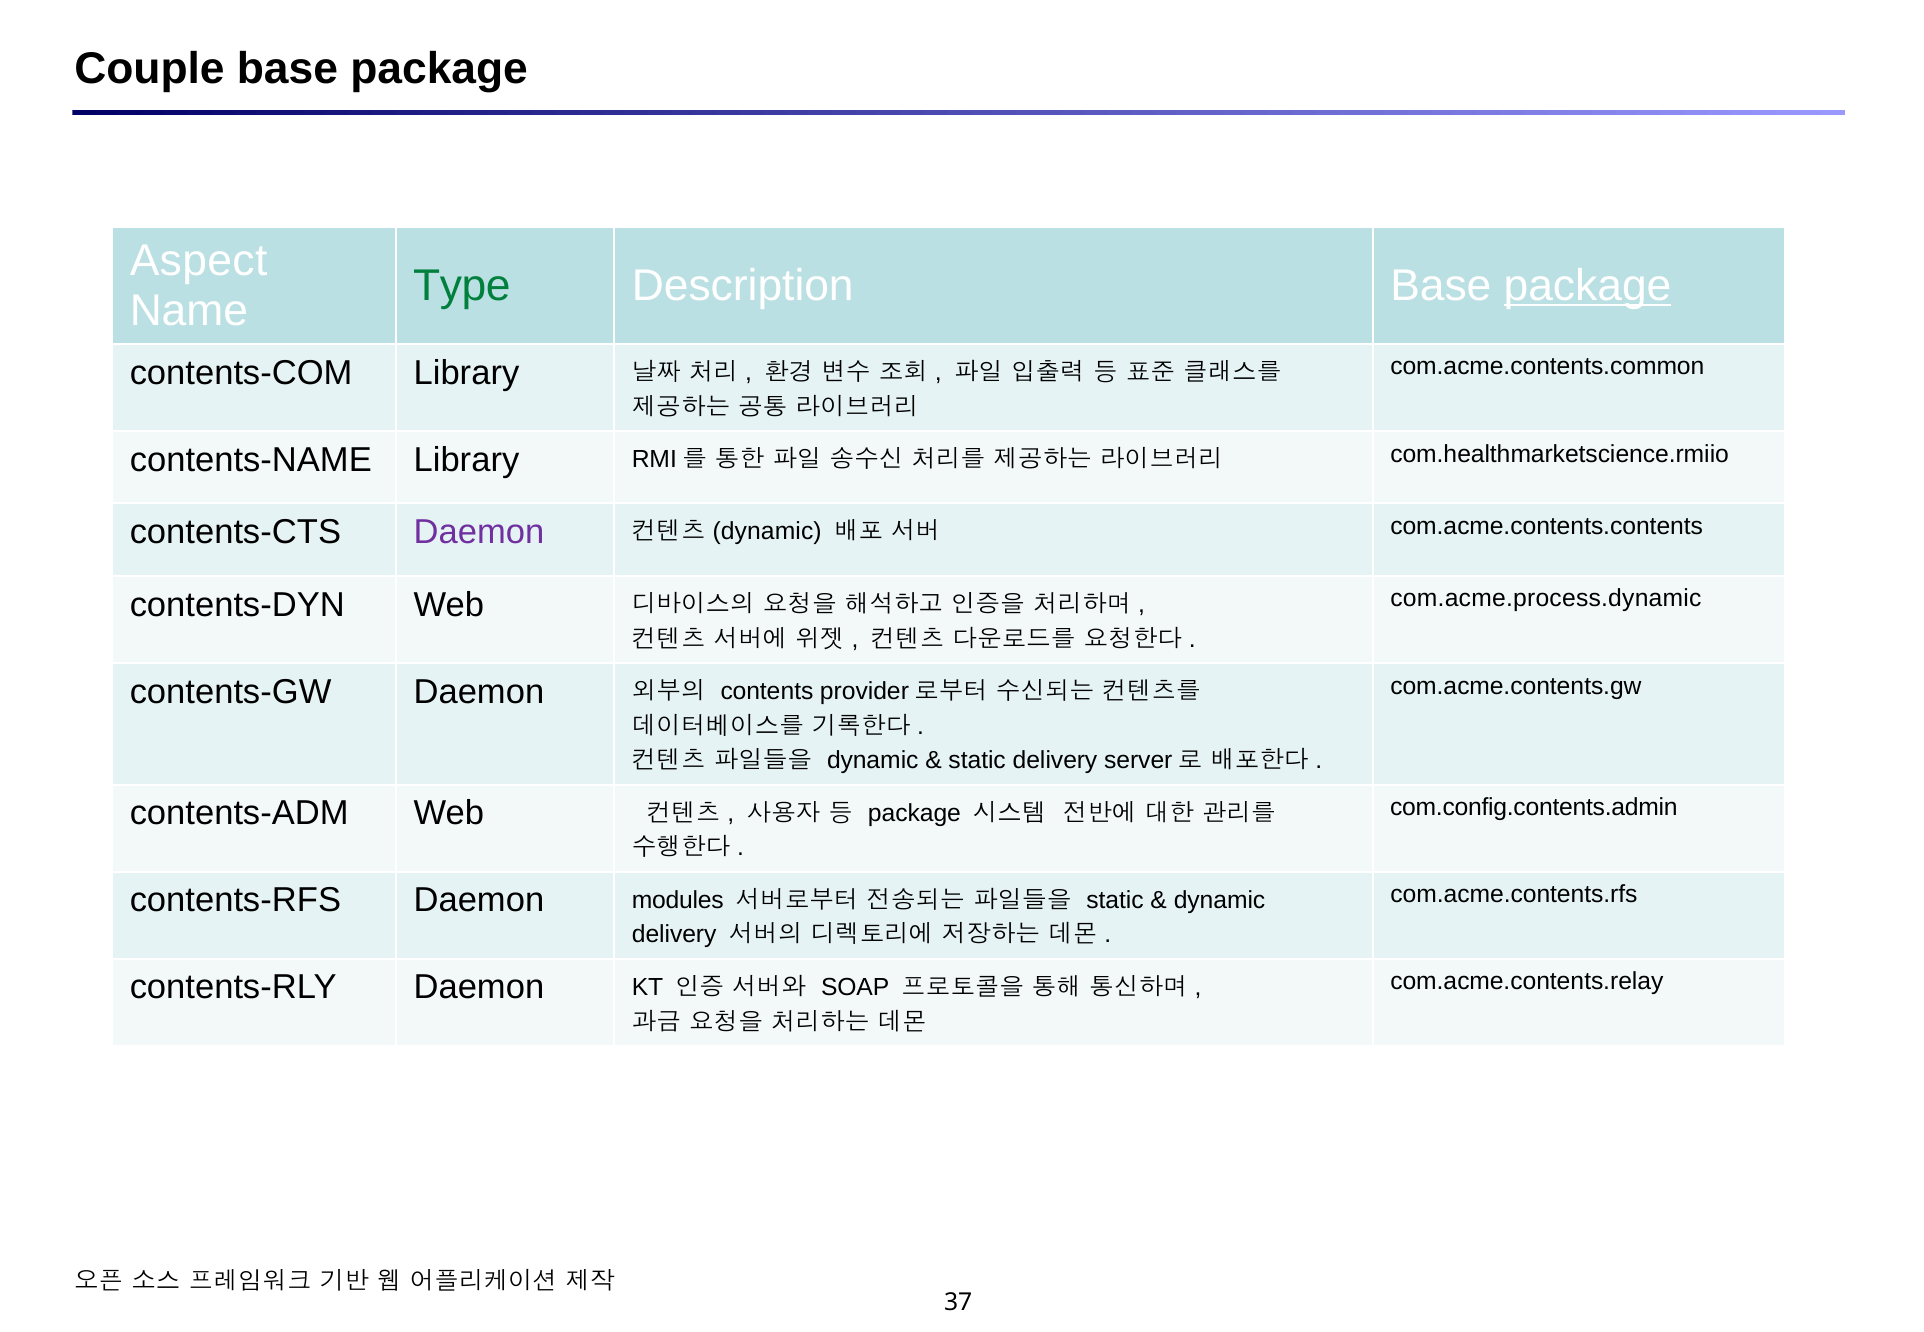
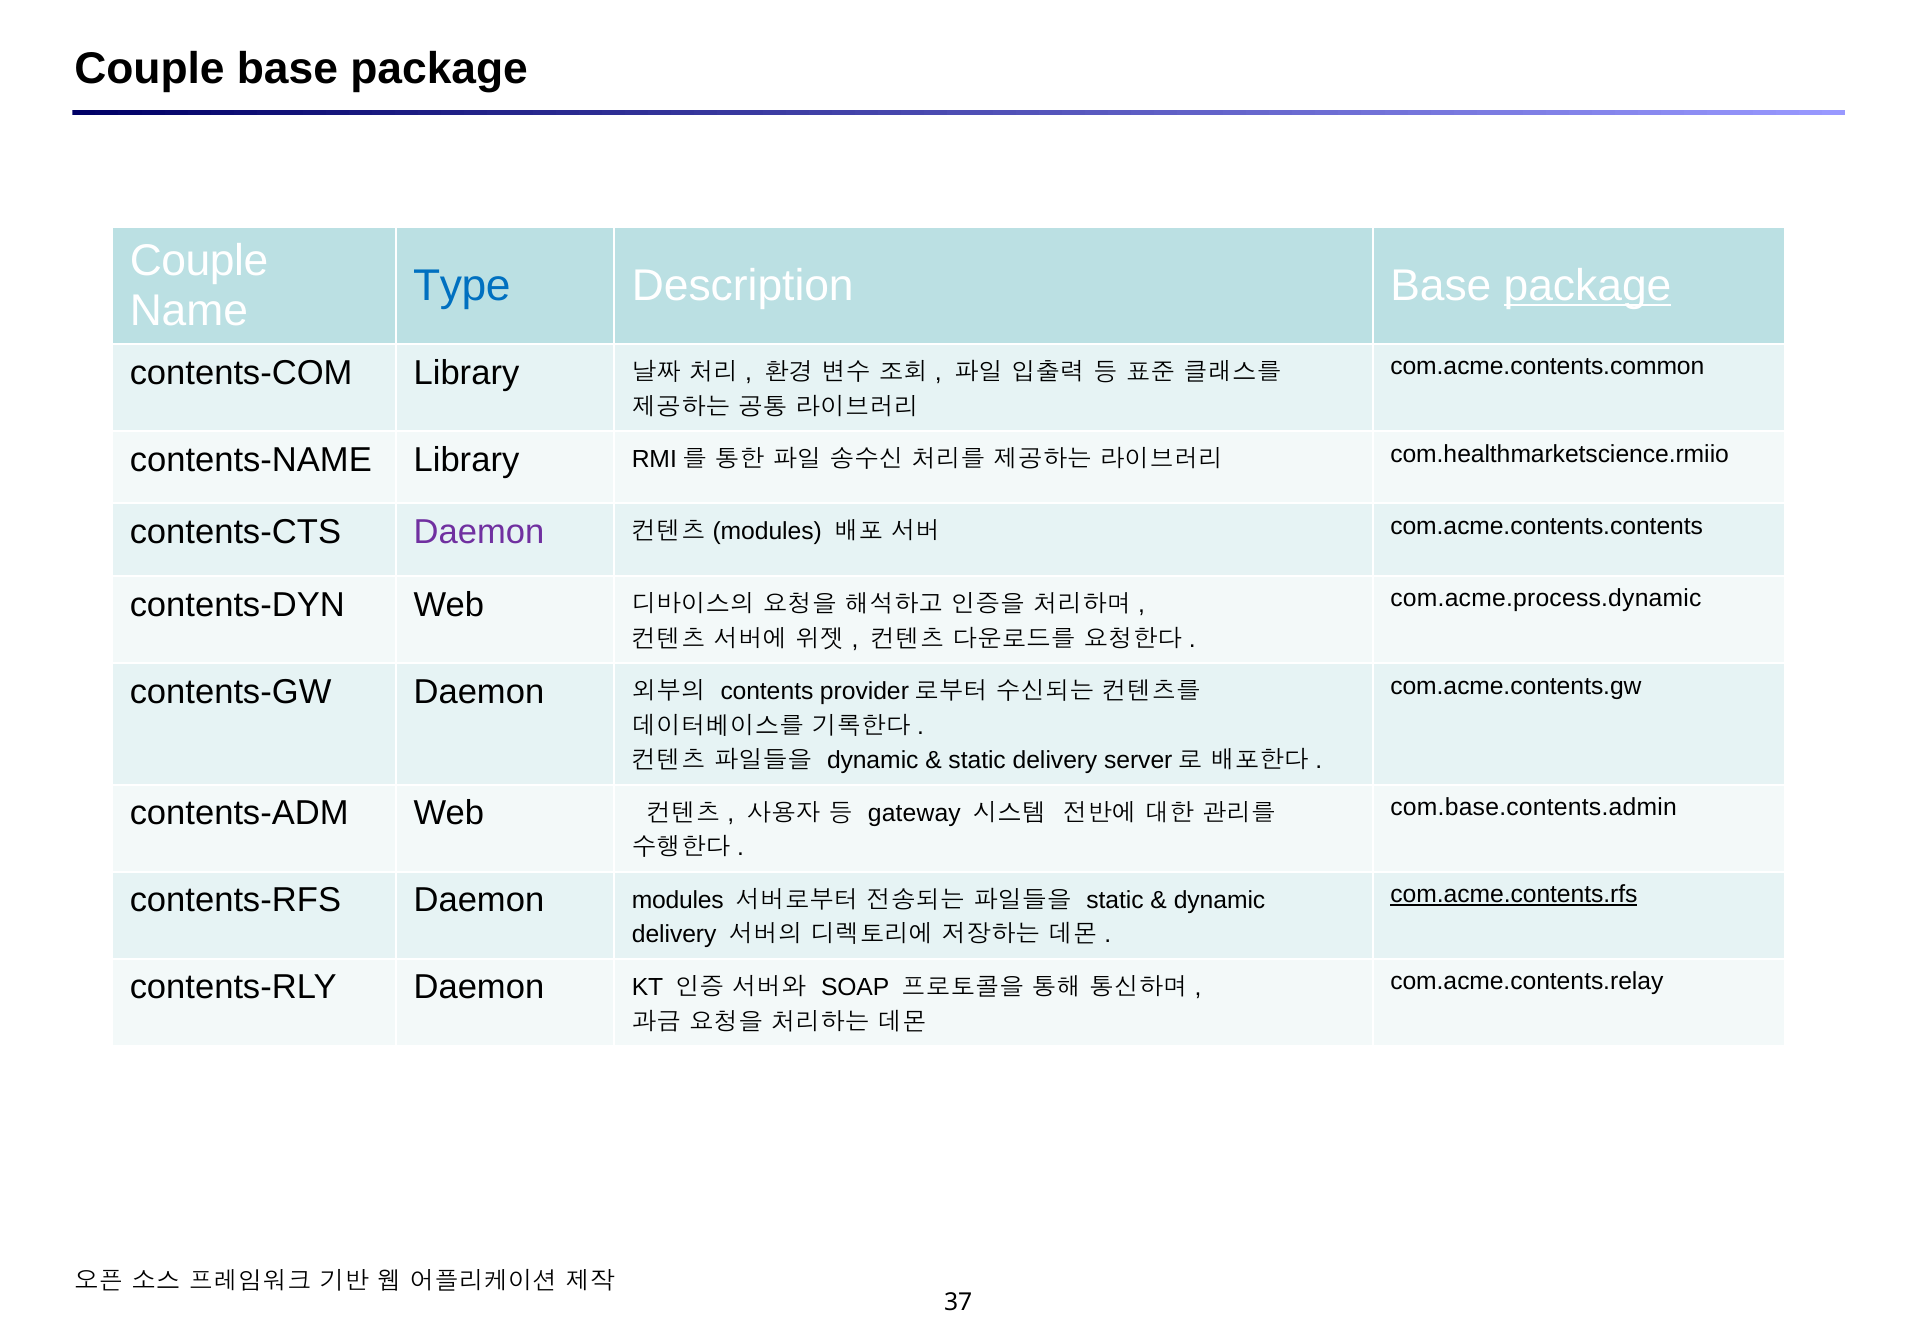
Aspect: Aspect -> Couple (199, 261)
Type colour: green -> blue (462, 286)
dynamic: dynamic -> modules (767, 532)
com.config.contents.admin: com.config.contents.admin -> com.base.contents.admin (1534, 808)
package: package -> gateway (914, 813)
com.acme.contents.rfs underline: none -> present (1514, 895)
